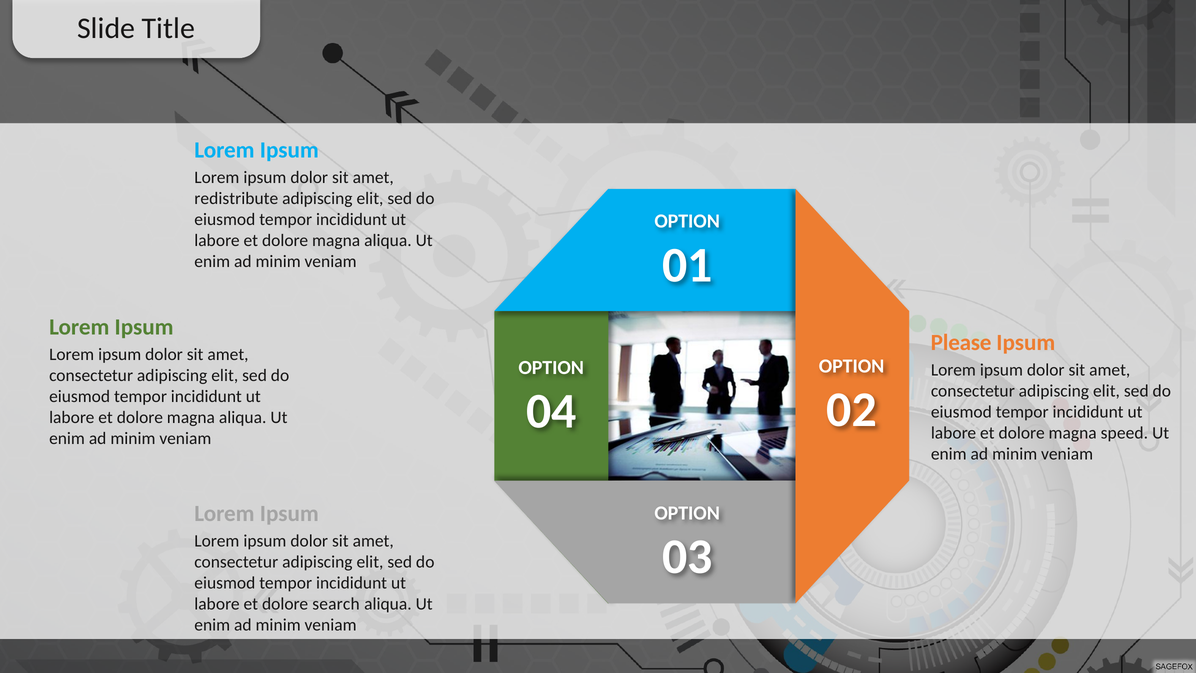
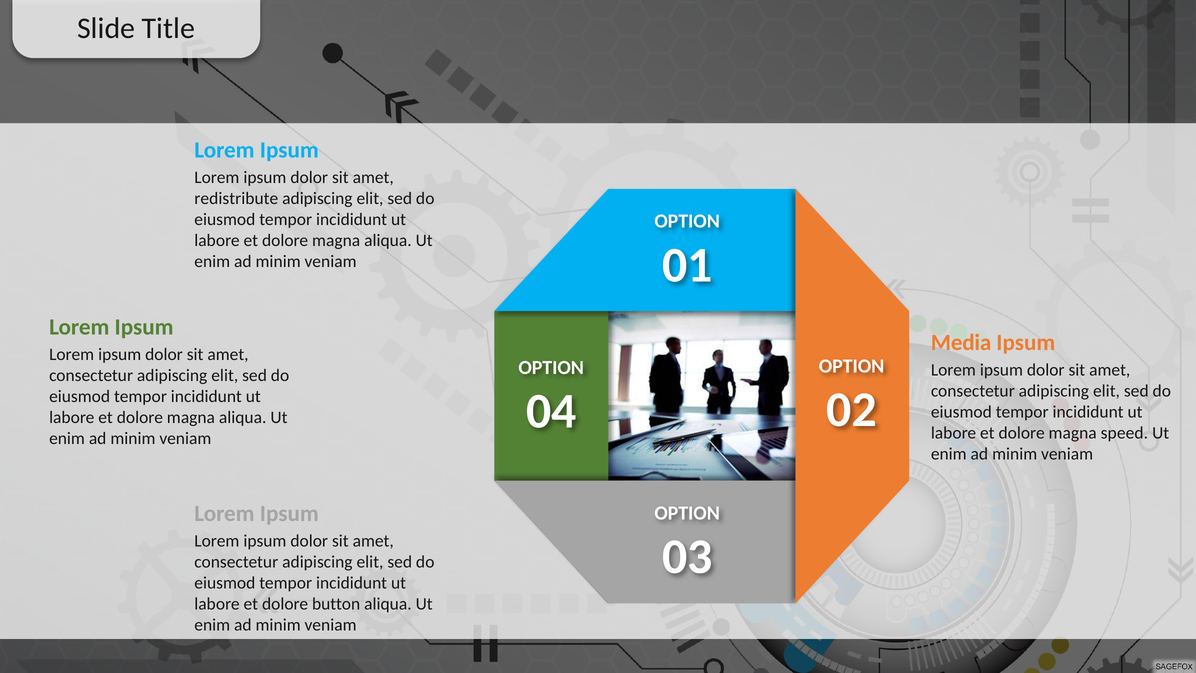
Please: Please -> Media (961, 342)
search: search -> button (336, 604)
